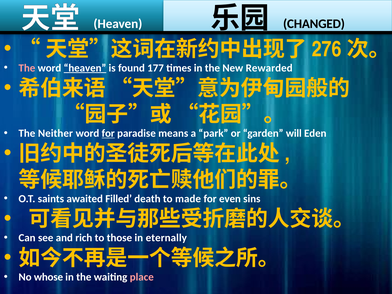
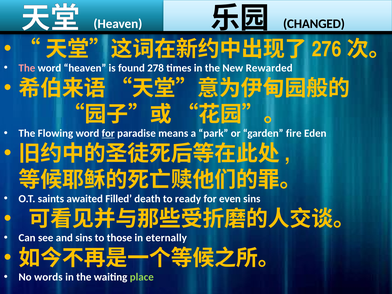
heaven underline: present -> none (85, 68)
177: 177 -> 278 (156, 68)
Neither: Neither -> Flowing (55, 133)
will: will -> fire (294, 133)
made: made -> ready (188, 199)
and rich: rich -> sins (84, 238)
whose: whose -> words (48, 277)
place colour: pink -> light green (142, 277)
